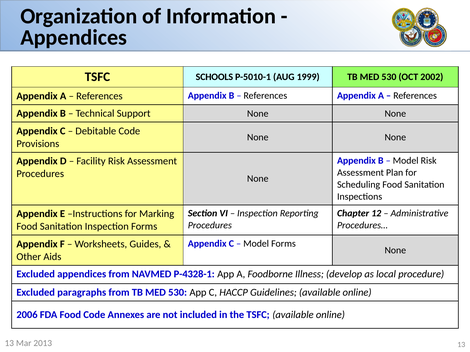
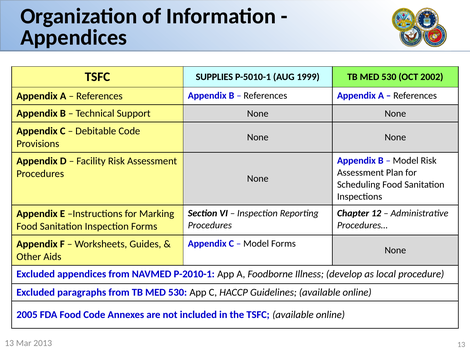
SCHOOLS: SCHOOLS -> SUPPLIES (214, 77)
P-4328-1: P-4328-1 -> P-2010-1 (194, 275)
2006: 2006 -> 2005 (27, 315)
